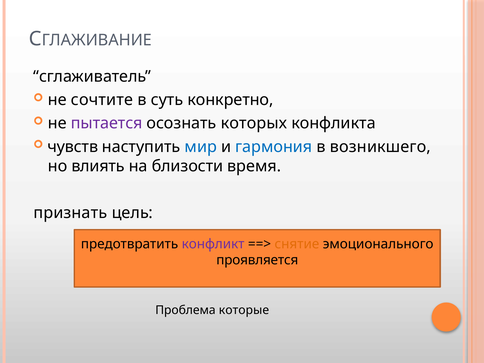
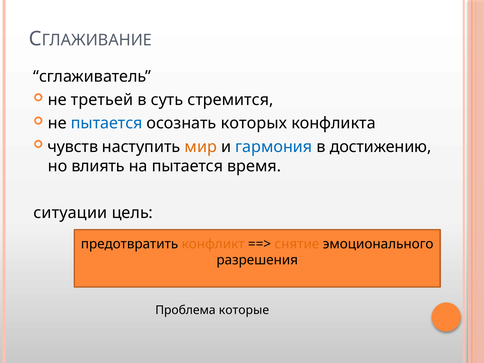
сочтите: сочтите -> третьей (102, 100)
конкретно: конкретно -> стремится (230, 100)
пытается colour: purple -> blue (107, 123)
мир colour: blue -> orange (201, 147)
возникшего: возникшего -> достижению (381, 147)
на близости: близости -> пытается (187, 166)
признать: признать -> ситуации (70, 213)
конфликт colour: purple -> orange (213, 244)
проявляется: проявляется -> разрешения (257, 260)
